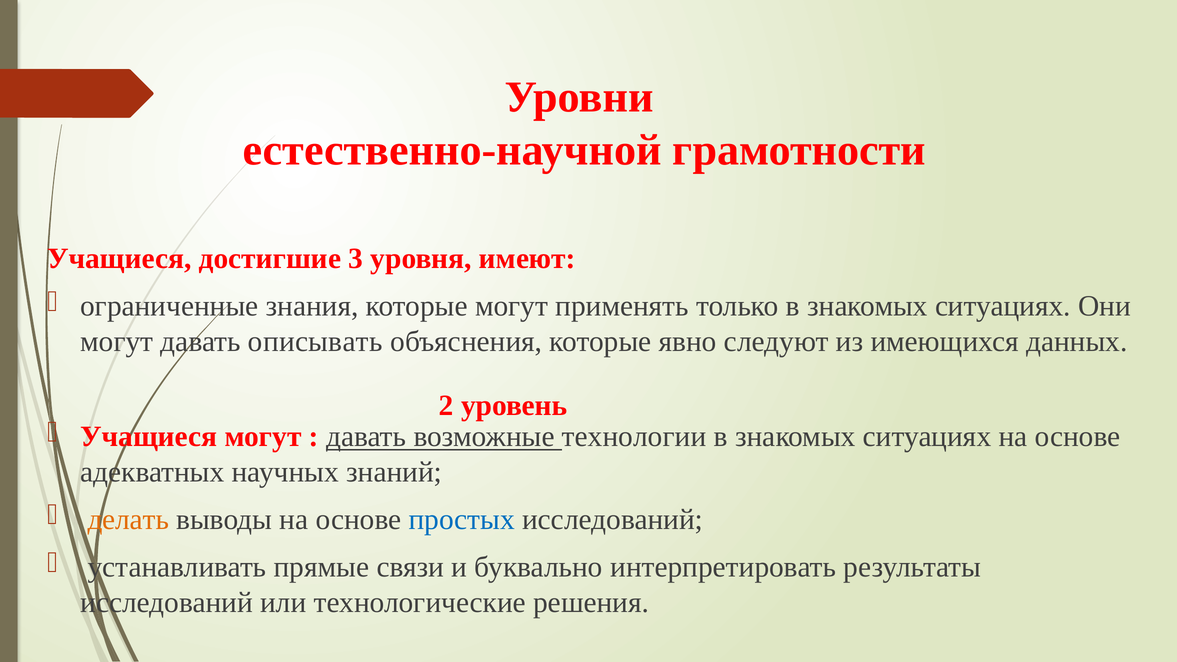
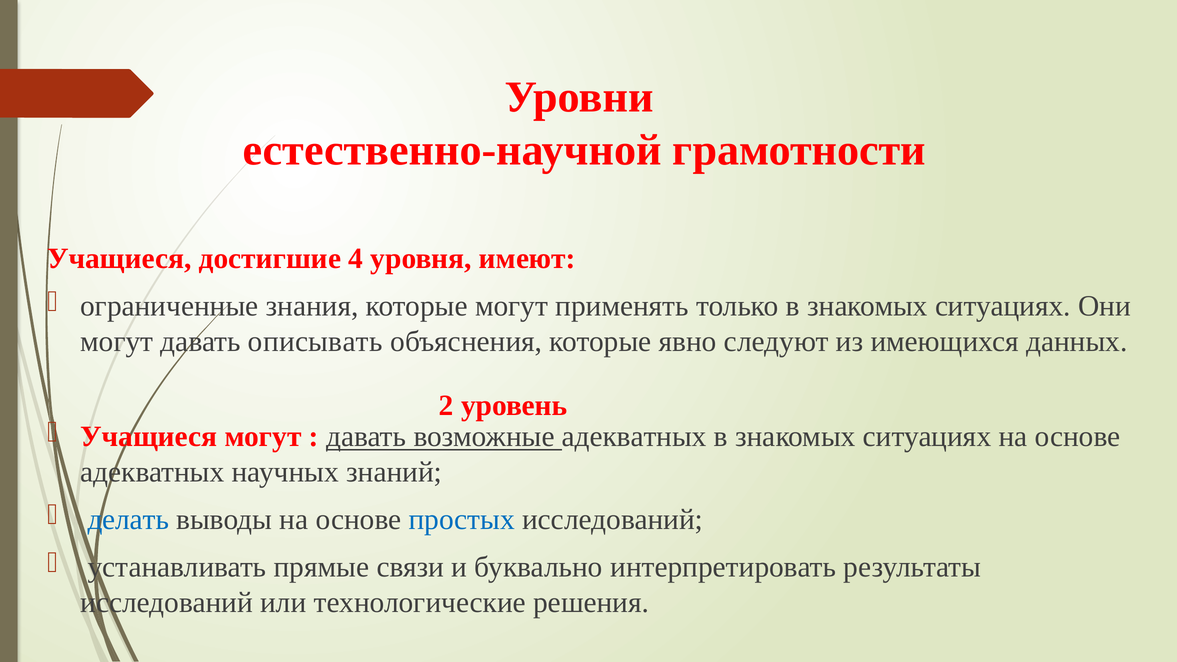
3: 3 -> 4 (356, 259)
возможные технологии: технологии -> адекватных (634, 437)
делать colour: orange -> blue (128, 520)
